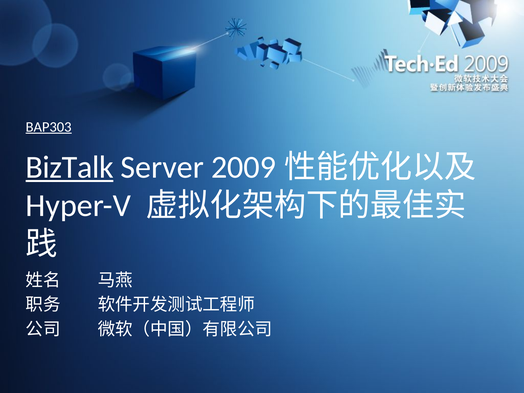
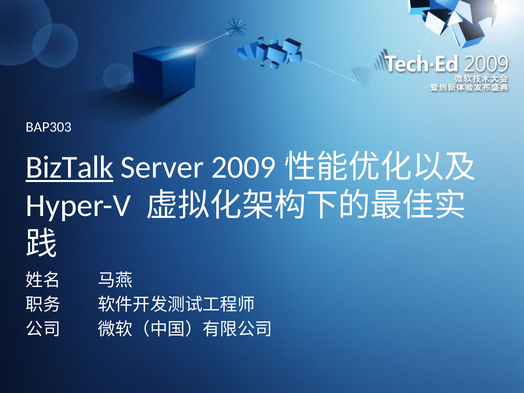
BAP303 underline: present -> none (49, 127)
